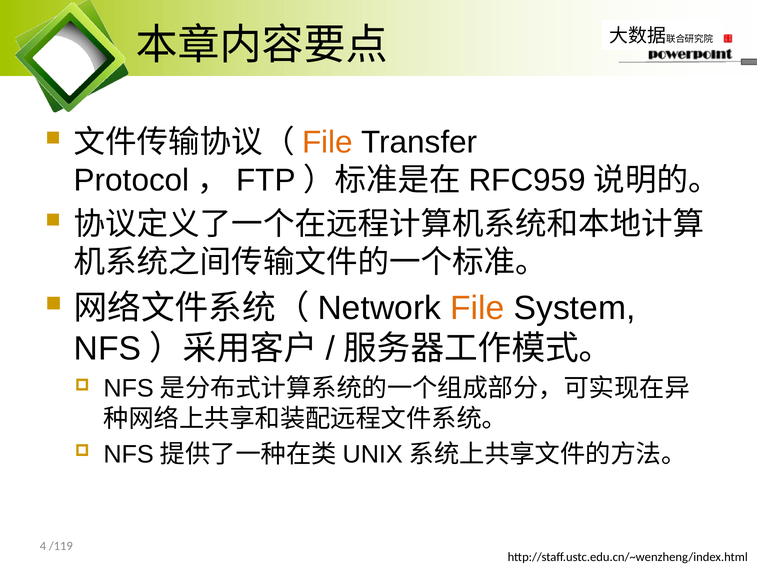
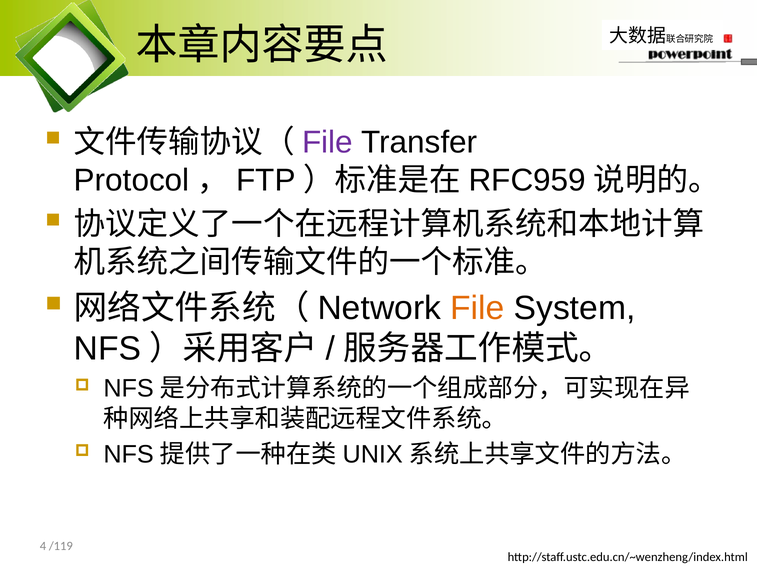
File colour: orange -> purple (328, 142)
